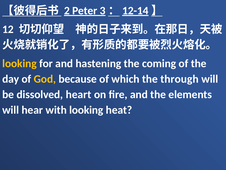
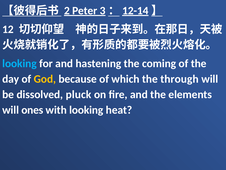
looking colour: yellow -> light blue (19, 63)
heart: heart -> pluck (79, 94)
hear: hear -> ones (32, 110)
